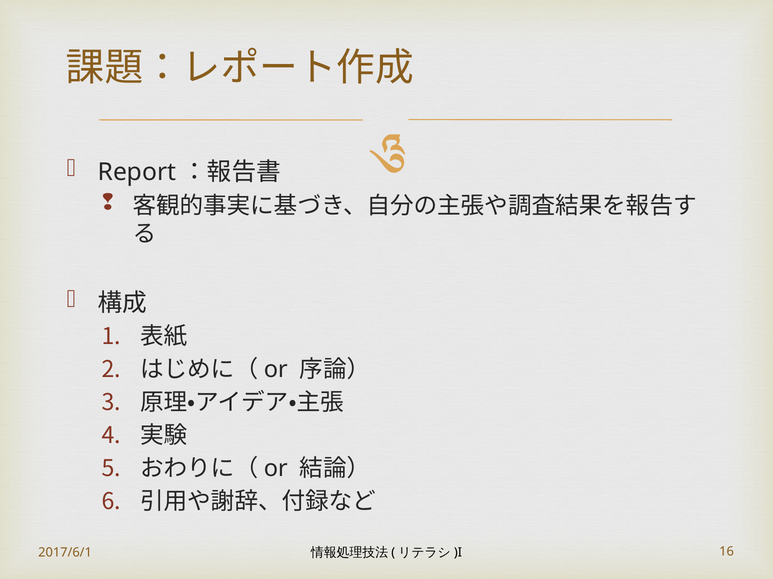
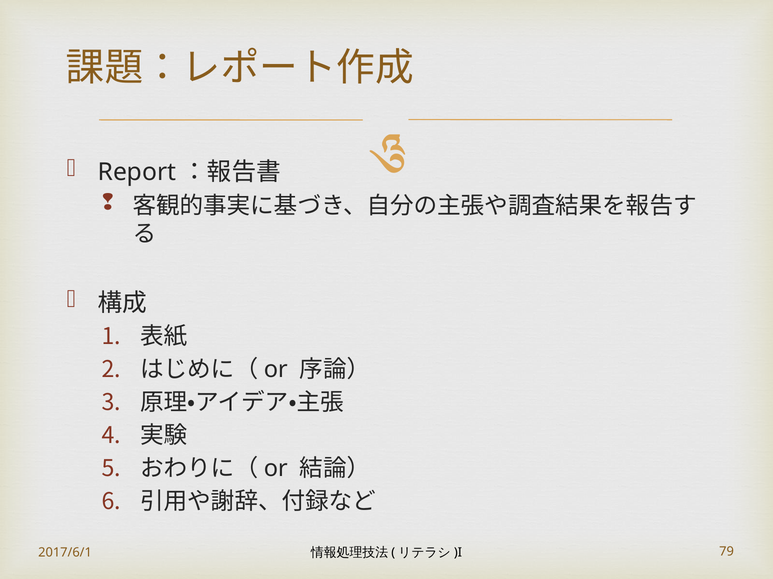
16: 16 -> 79 (727, 552)
